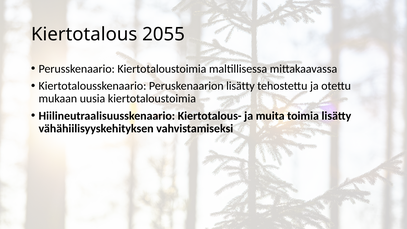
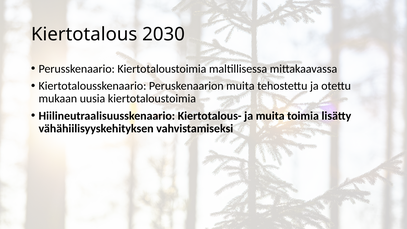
2055: 2055 -> 2030 (164, 34)
Peruskenaarion lisätty: lisätty -> muita (240, 86)
